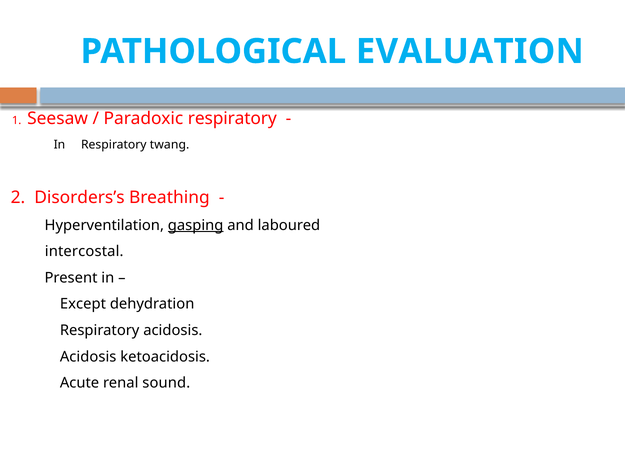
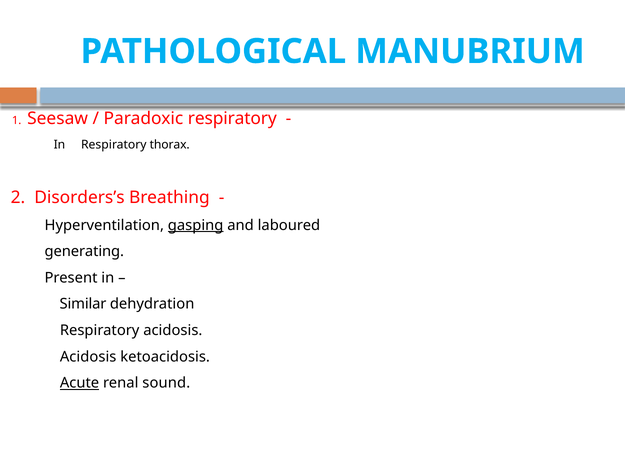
EVALUATION: EVALUATION -> MANUBRIUM (470, 51)
twang: twang -> thorax (170, 144)
intercostal: intercostal -> generating (84, 251)
Except: Except -> Similar (83, 304)
Acute underline: none -> present (80, 383)
